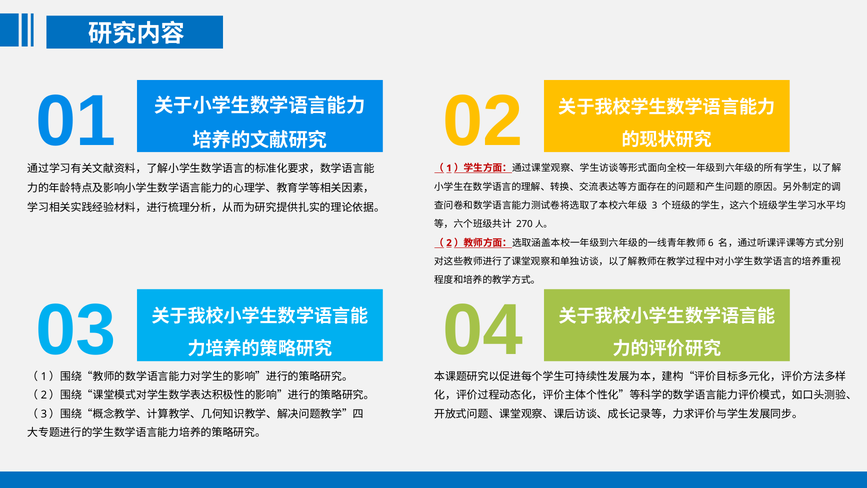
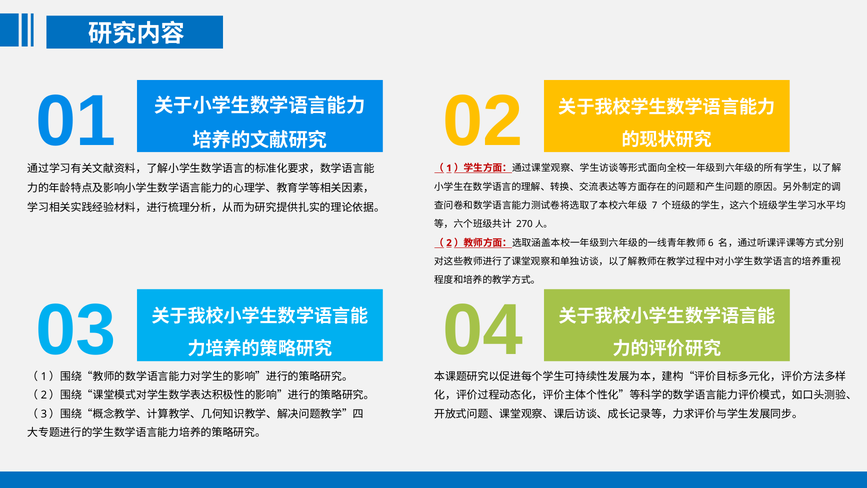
3: 3 -> 7 (655, 205)
